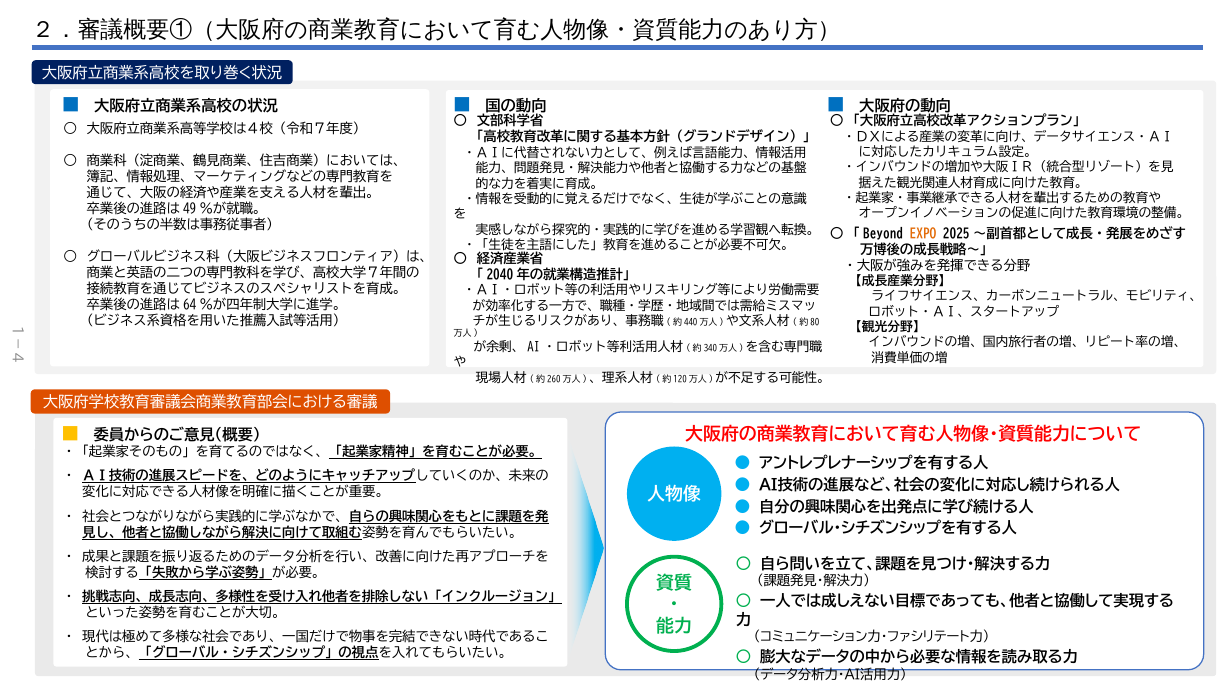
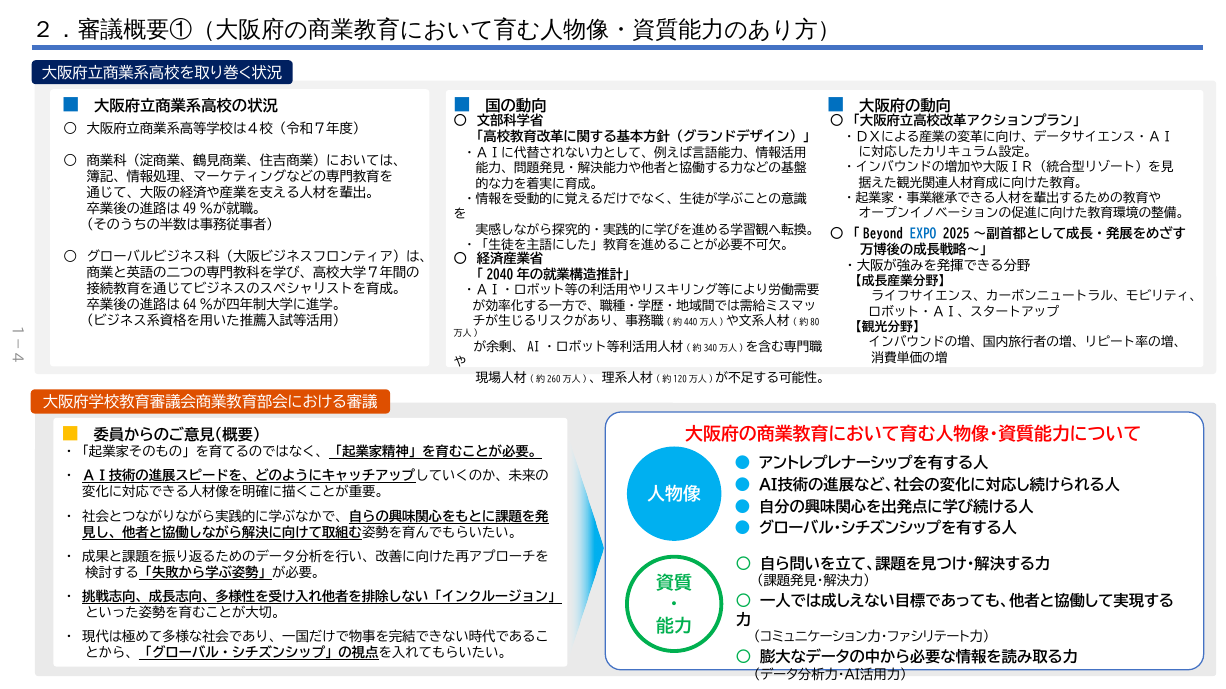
EXPO colour: orange -> blue (923, 234)
